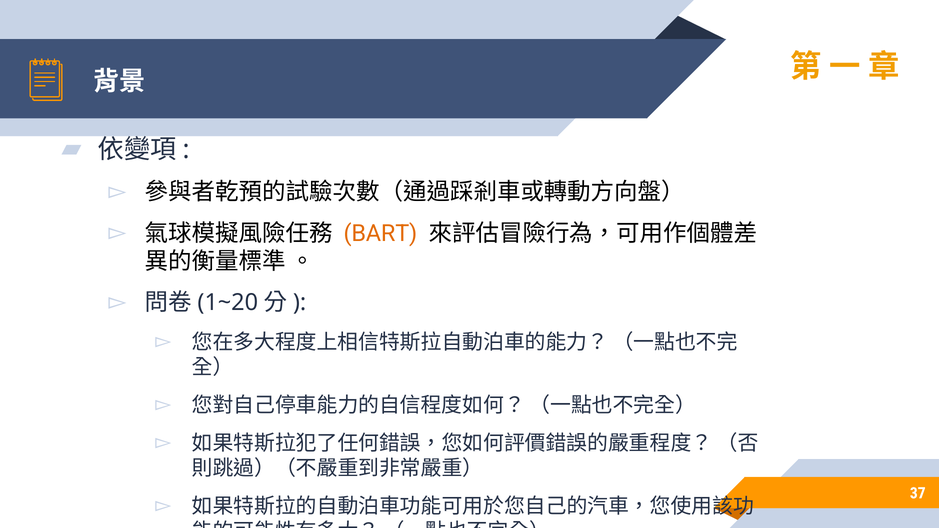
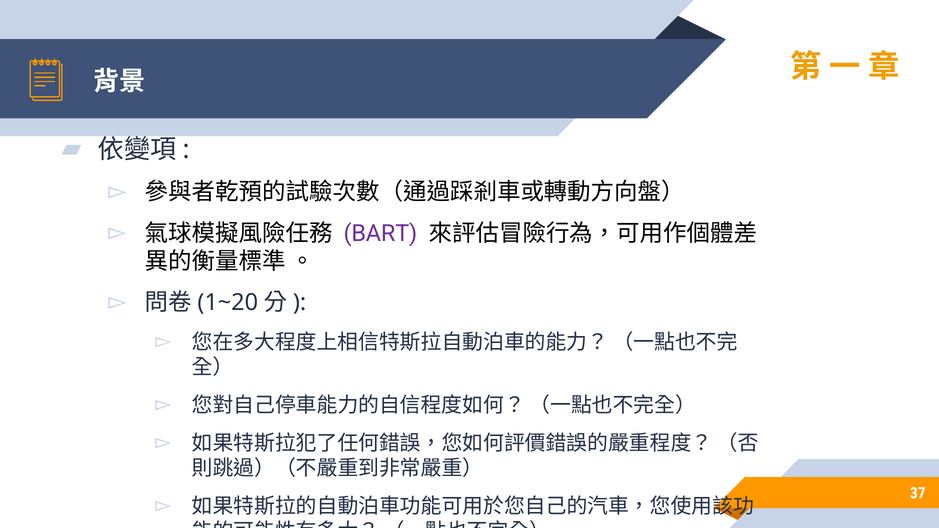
BART colour: orange -> purple (380, 233)
